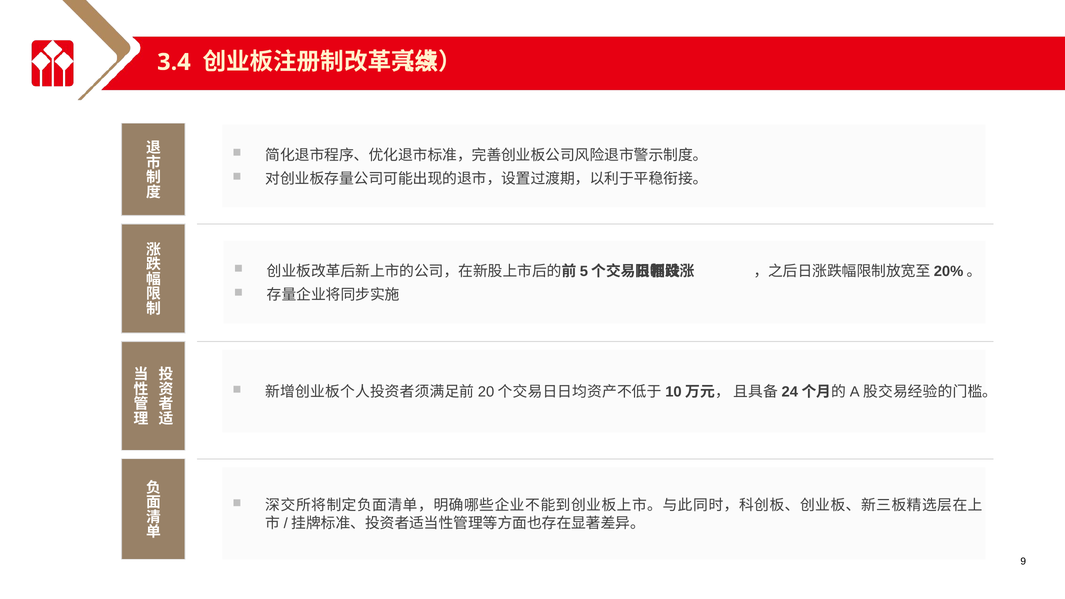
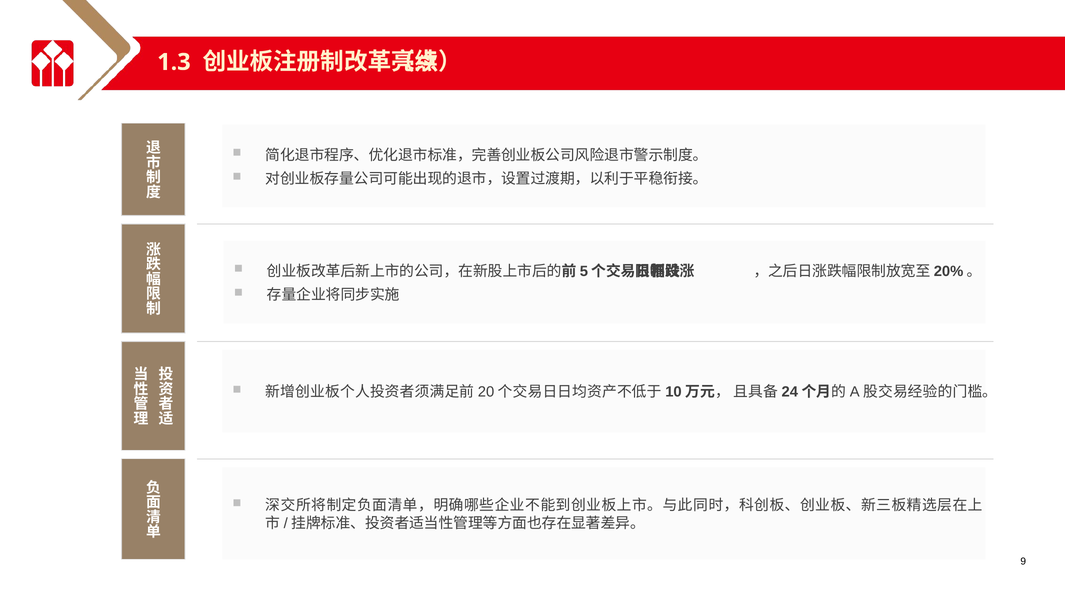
3.4: 3.4 -> 1.3 (174, 62)
